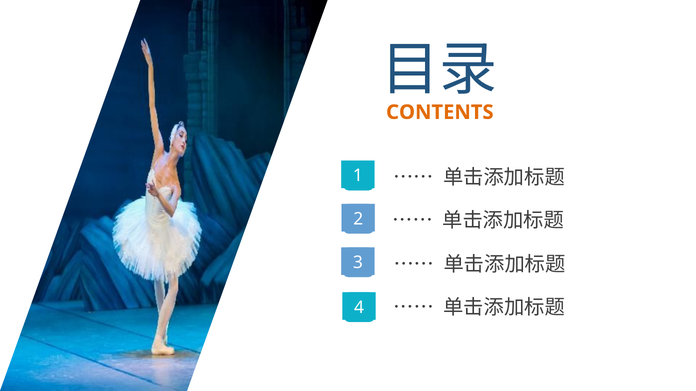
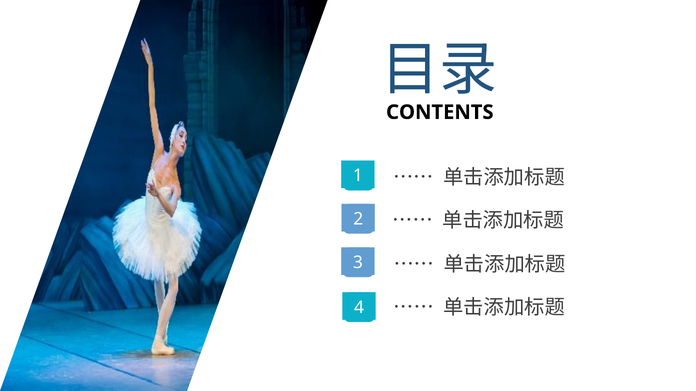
CONTENTS colour: orange -> black (440, 112)
